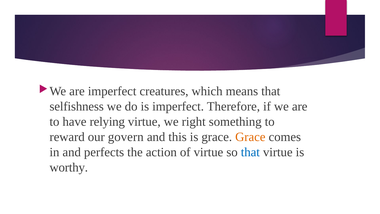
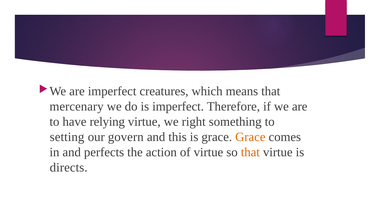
selfishness: selfishness -> mercenary (77, 106)
reward: reward -> setting (67, 137)
that colour: blue -> orange (250, 152)
worthy: worthy -> directs (69, 167)
